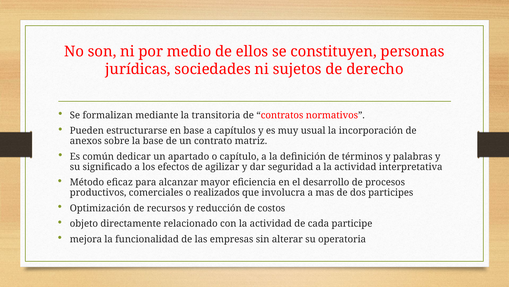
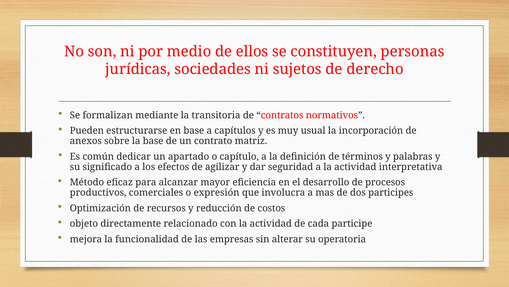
realizados: realizados -> expresión (217, 192)
